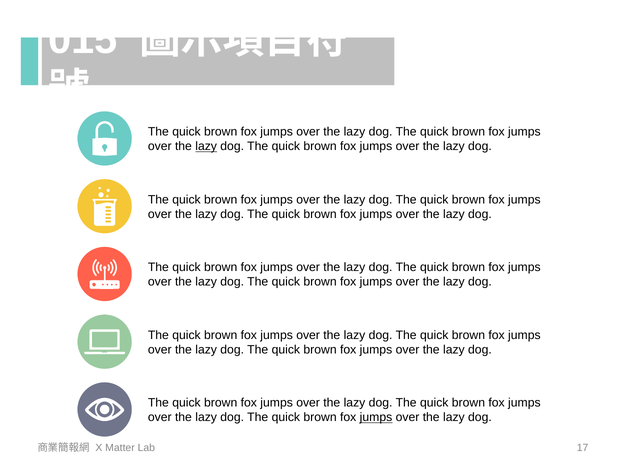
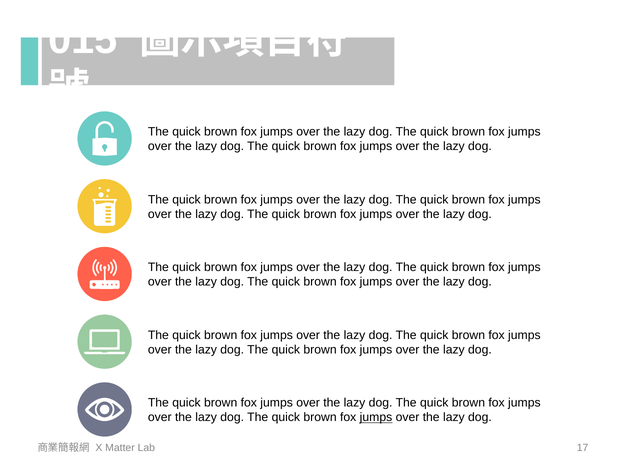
lazy underline: present -> none (206, 147)
